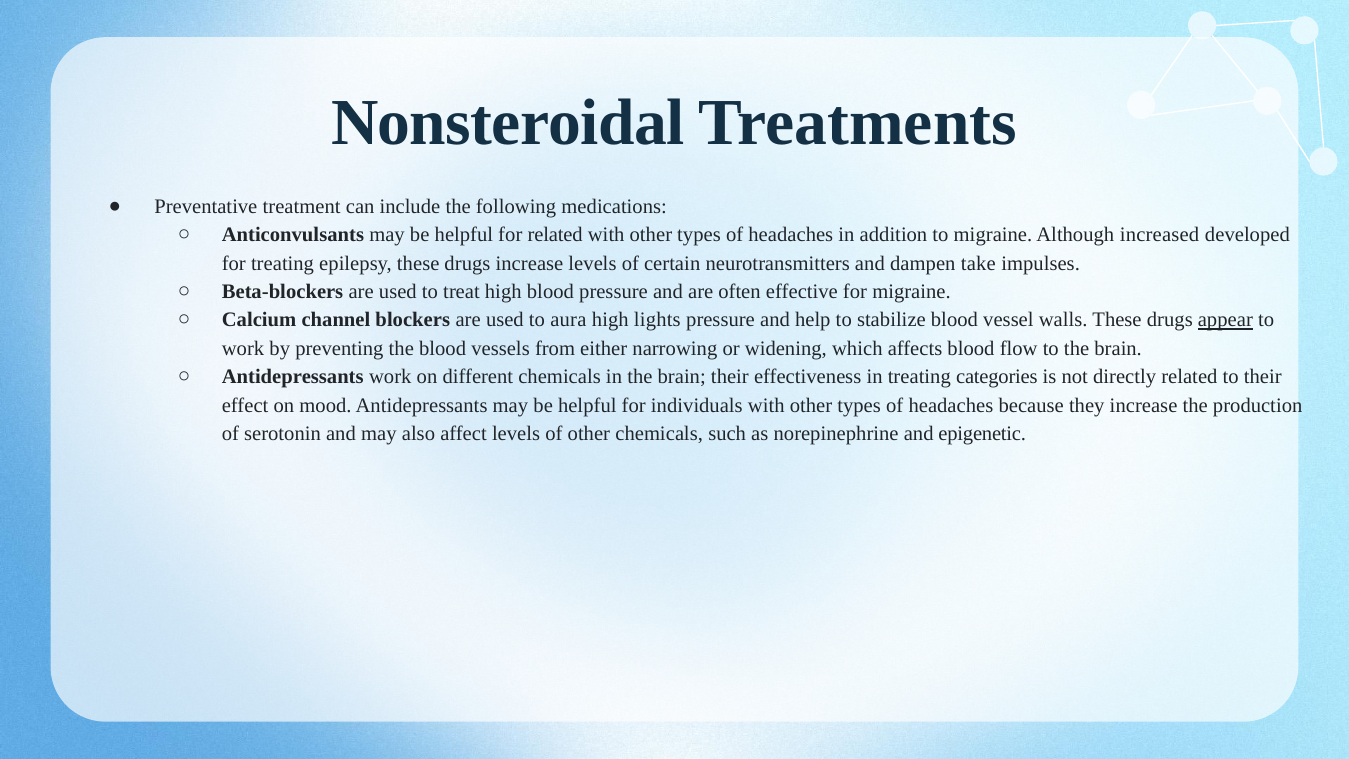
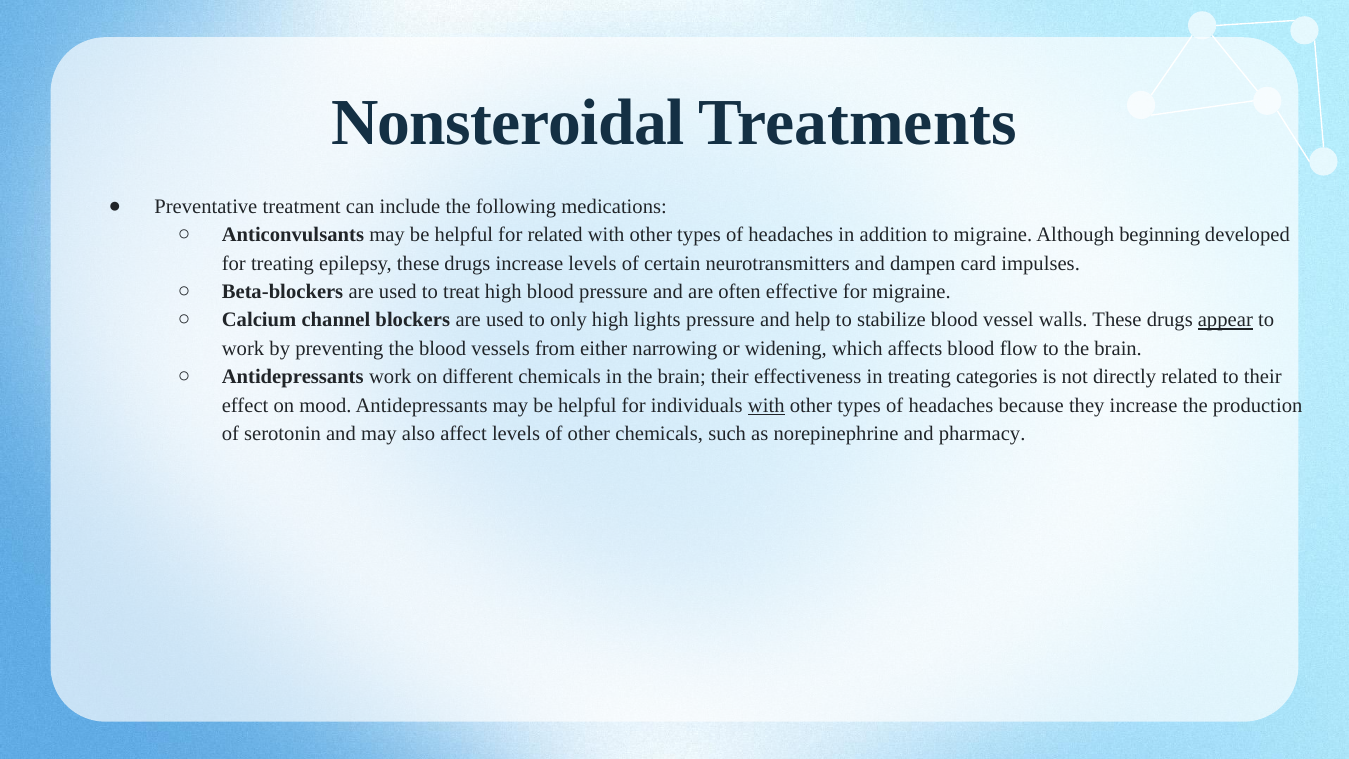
increased: increased -> beginning (1160, 235)
take: take -> card (978, 263)
aura: aura -> only (569, 320)
with underline: none -> present (766, 405)
epigenetic: epigenetic -> pharmacy (982, 434)
